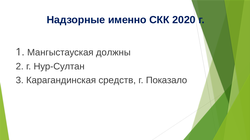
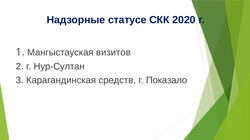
именно: именно -> статусе (127, 20)
должны: должны -> визитов (113, 53)
